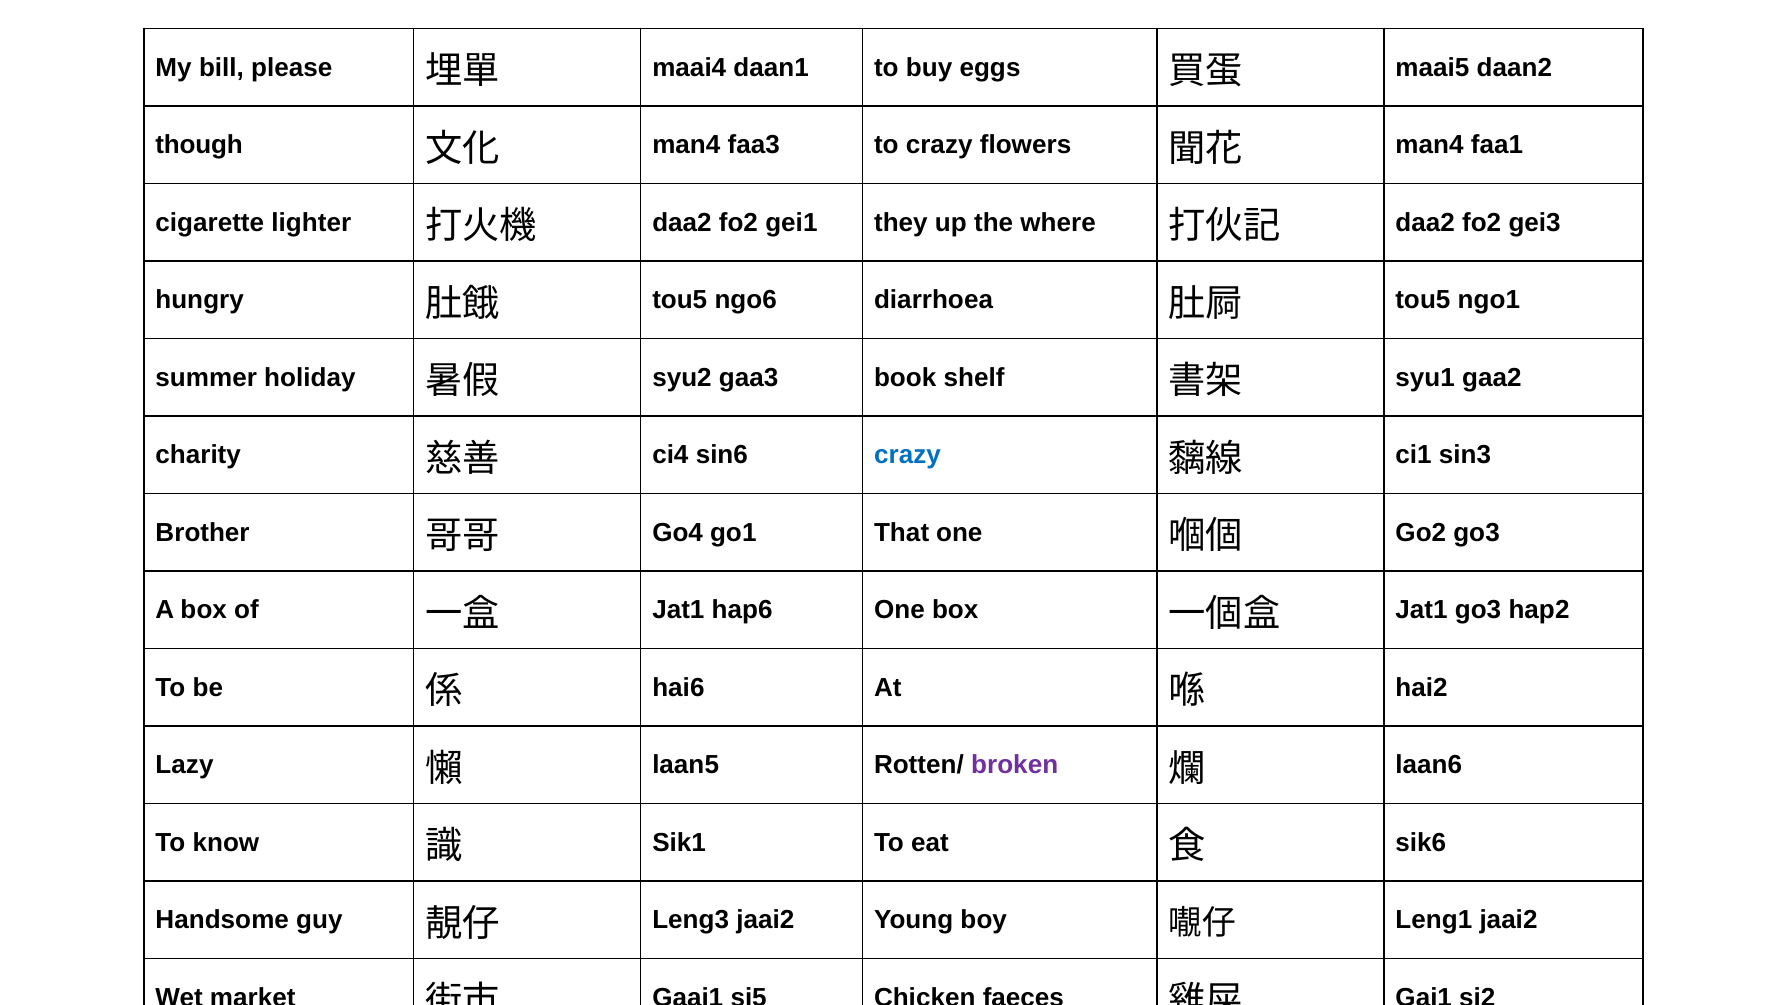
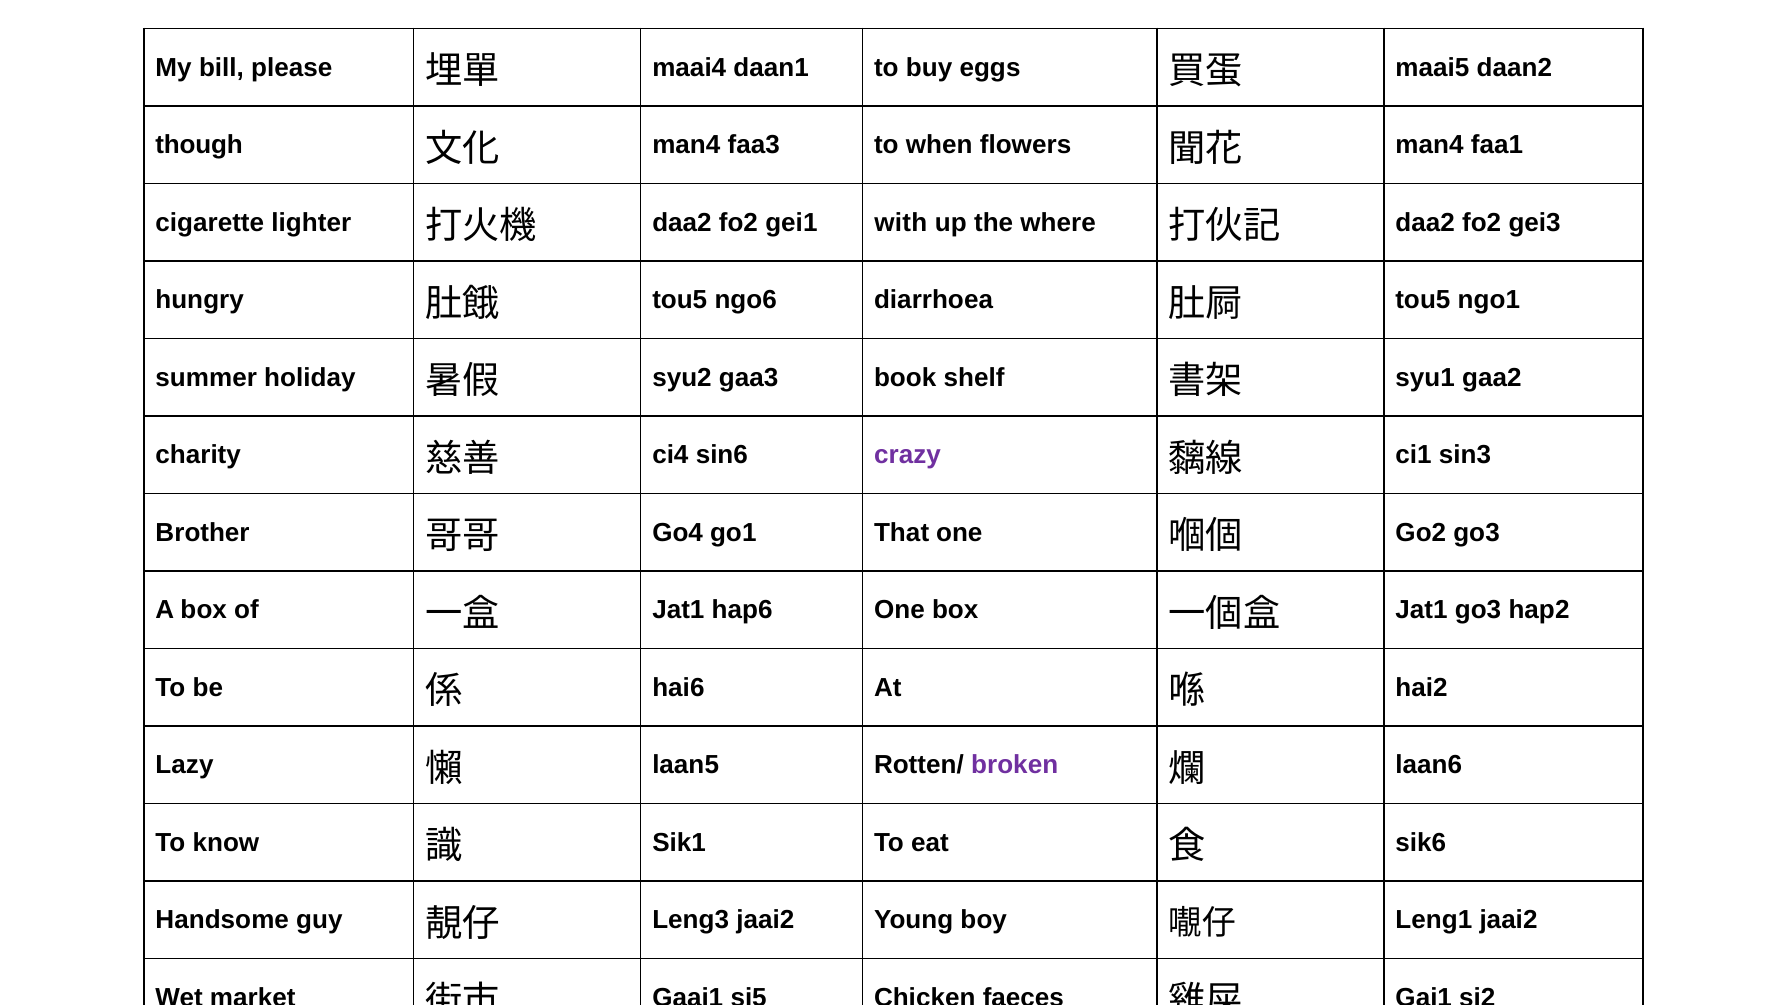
to crazy: crazy -> when (939, 145)
they: they -> with (901, 223)
crazy colour: blue -> purple (907, 455)
